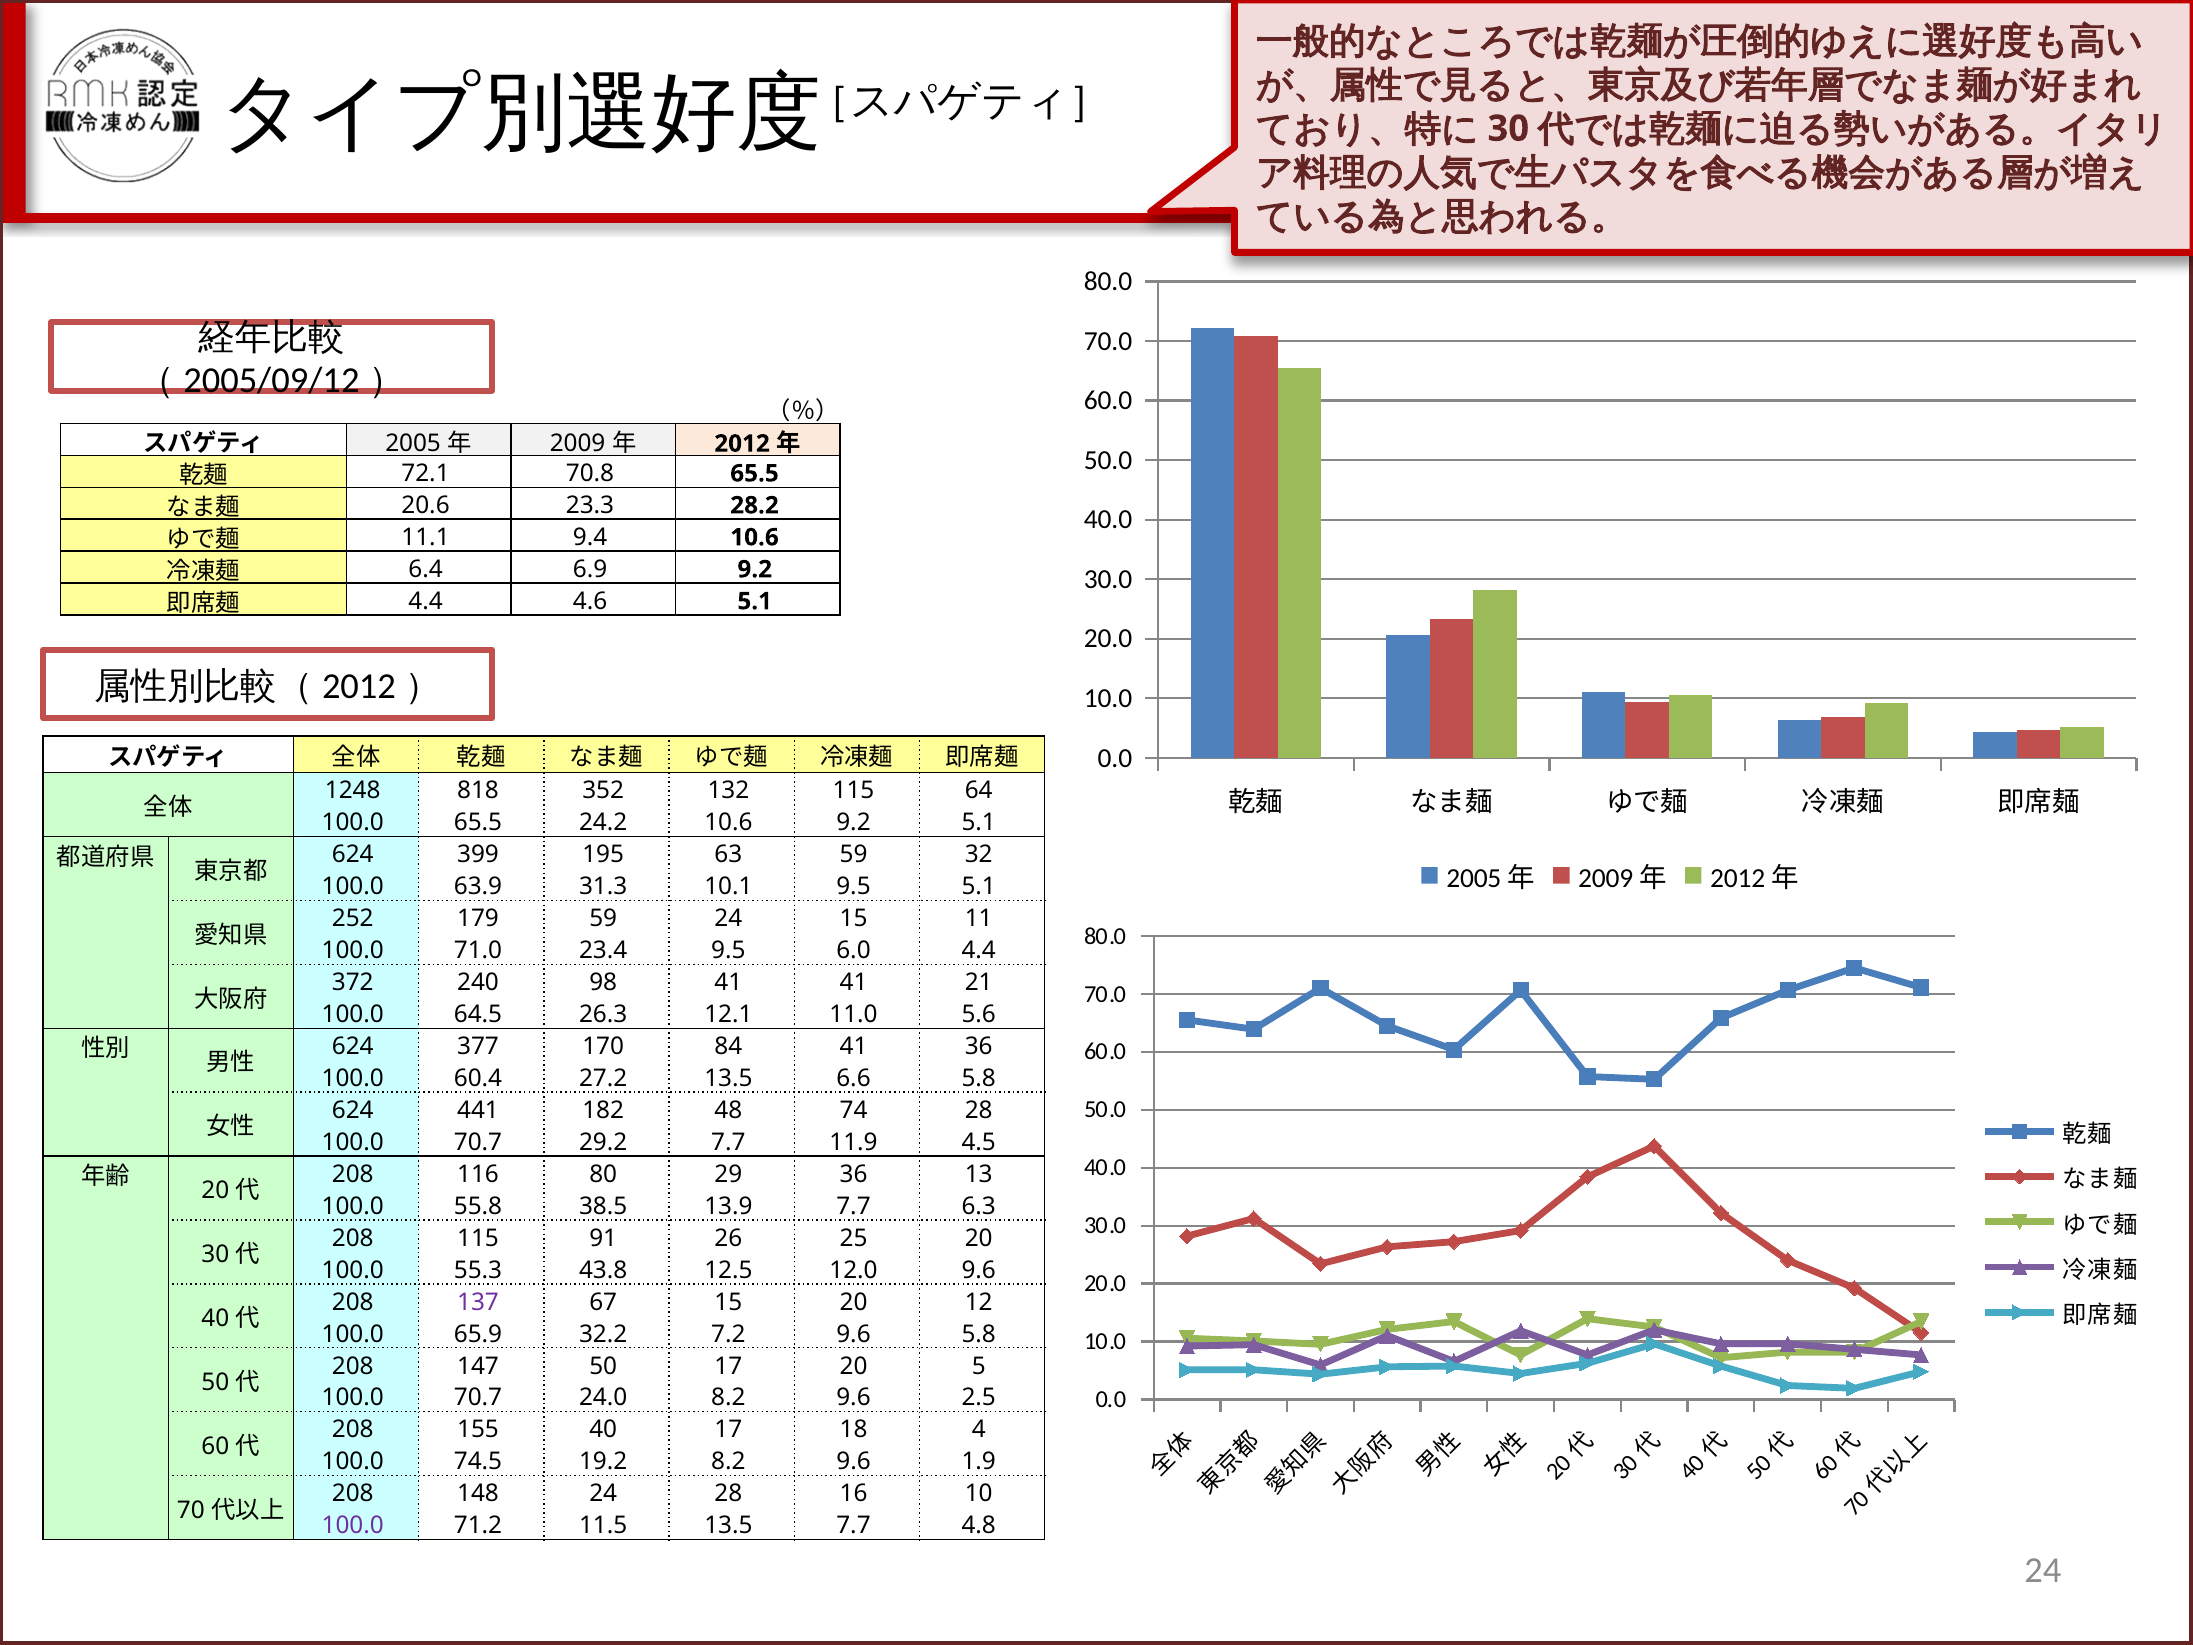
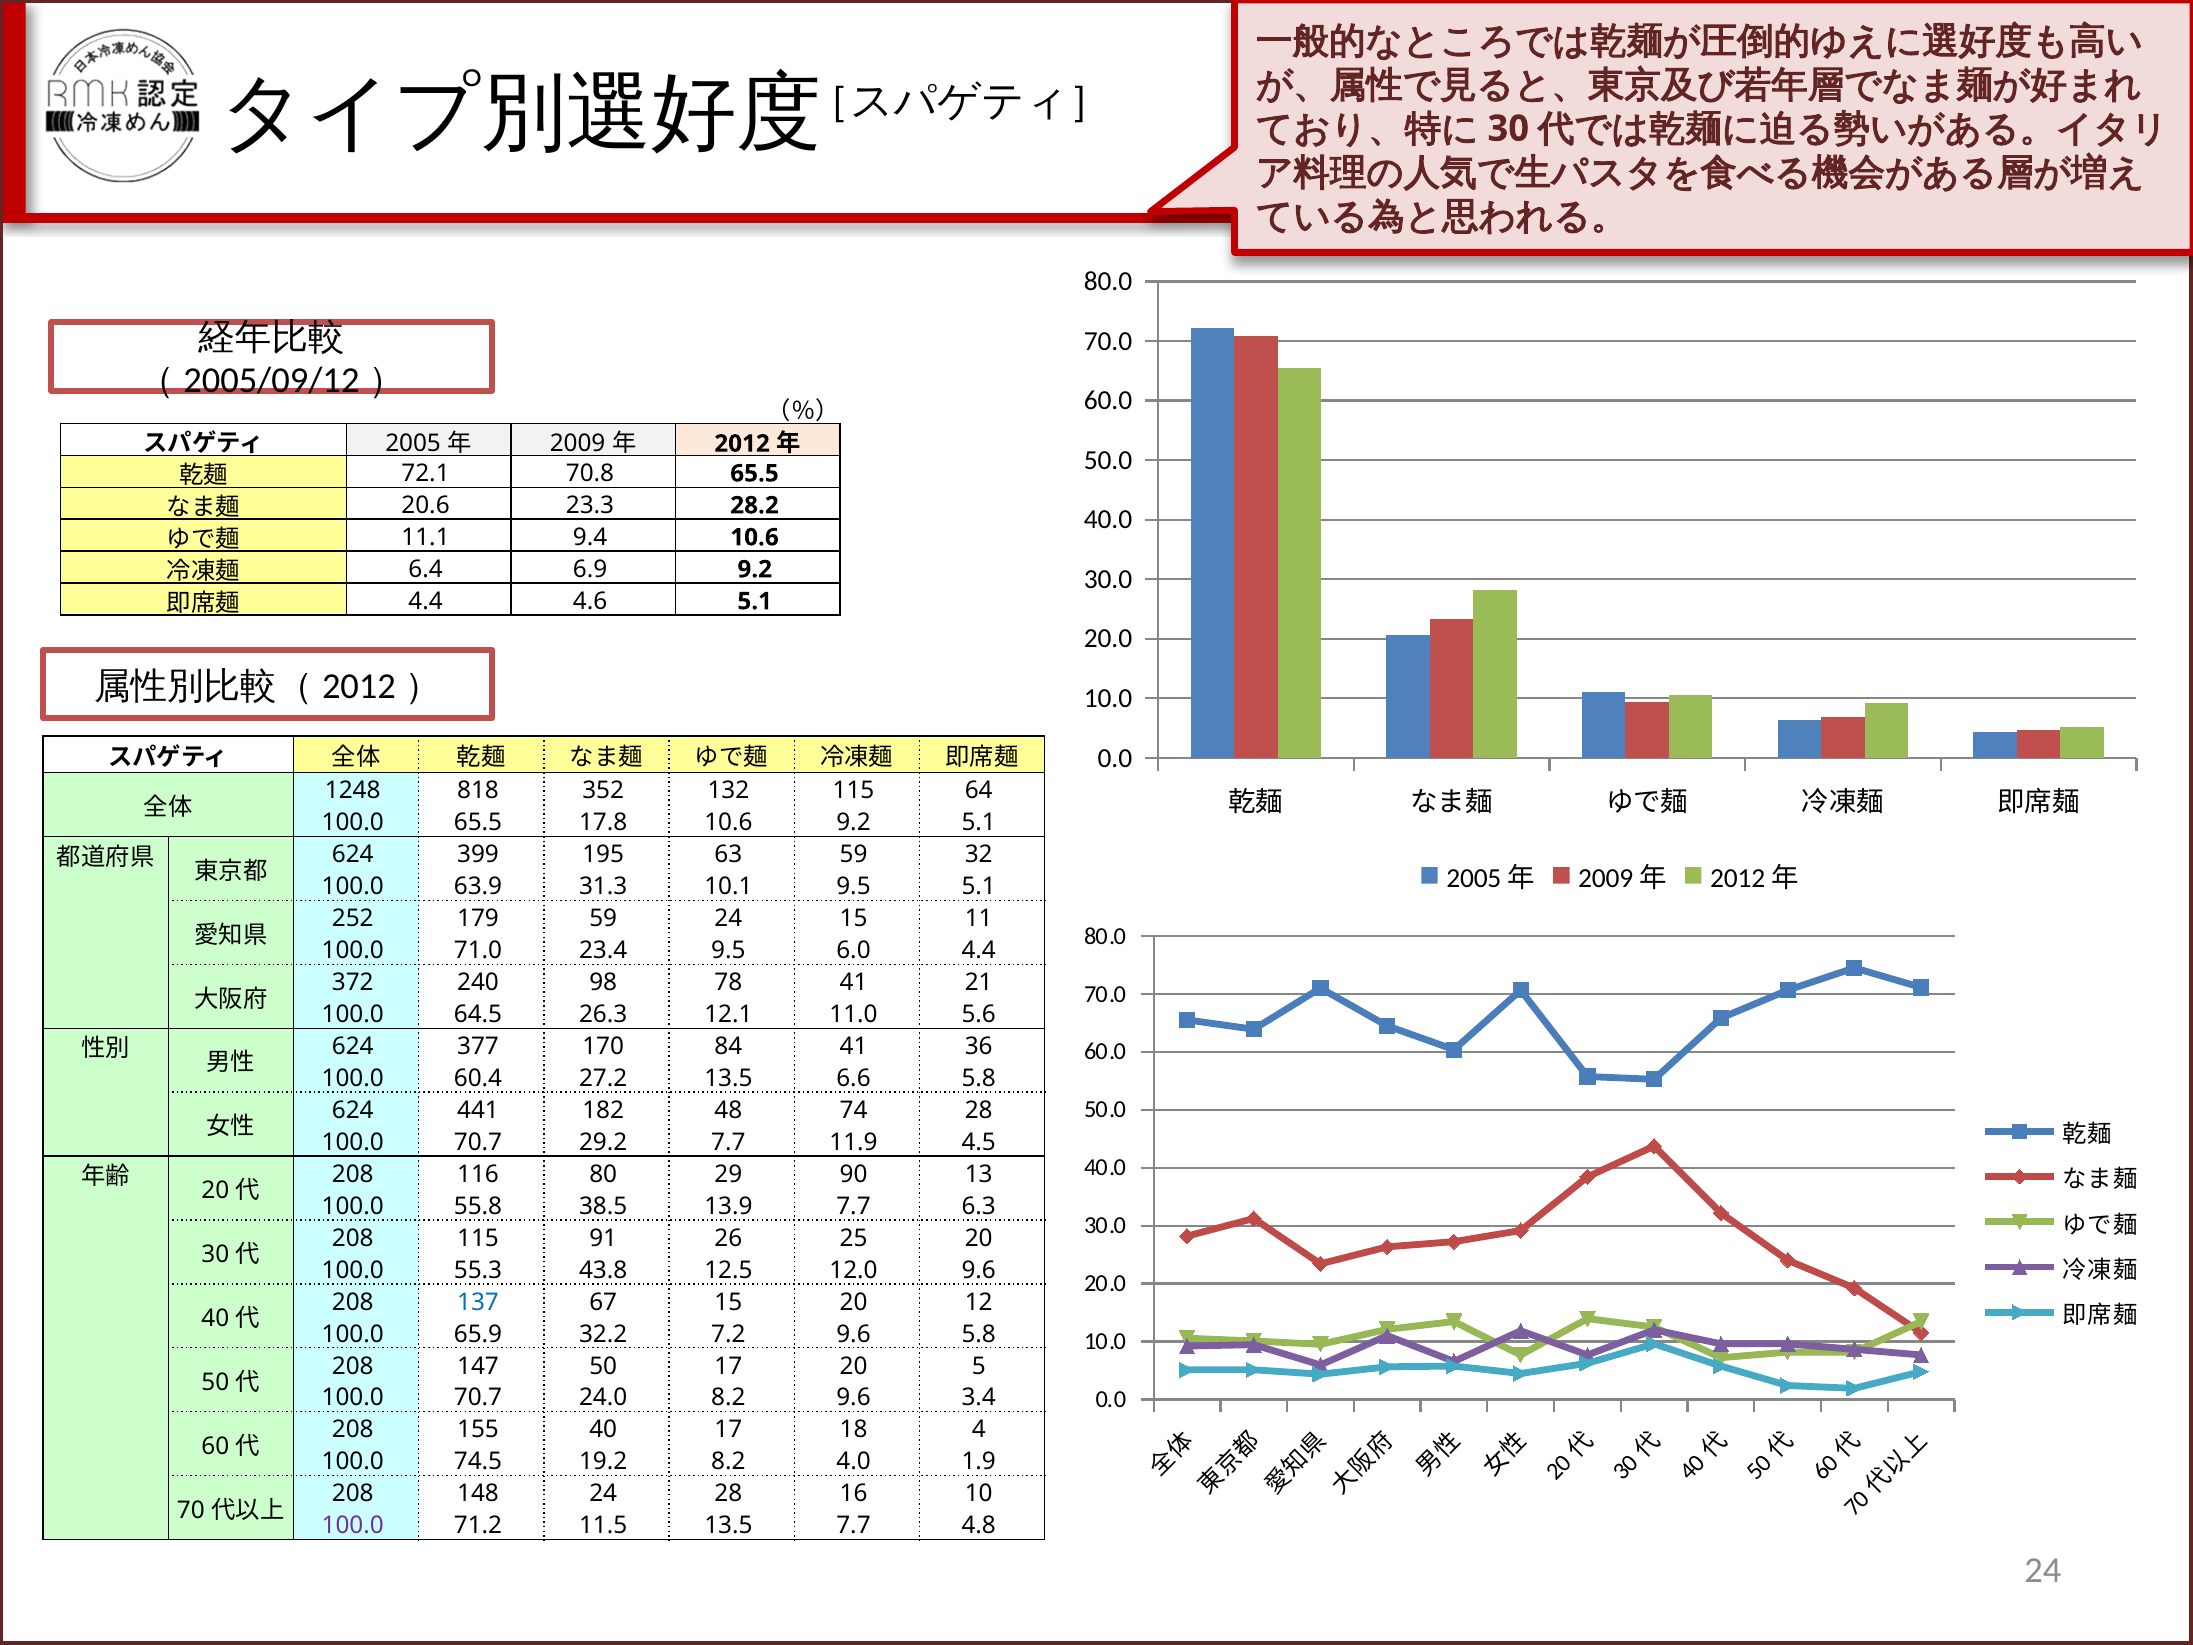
24.2: 24.2 -> 17.8 (603, 823)
98 41: 41 -> 78 (728, 982)
29 36: 36 -> 90 (854, 1174)
137 colour: purple -> blue (478, 1302)
2.5: 2.5 -> 3.4 (979, 1398)
19.2 8.2 9.6: 9.6 -> 4.0 (854, 1462)
